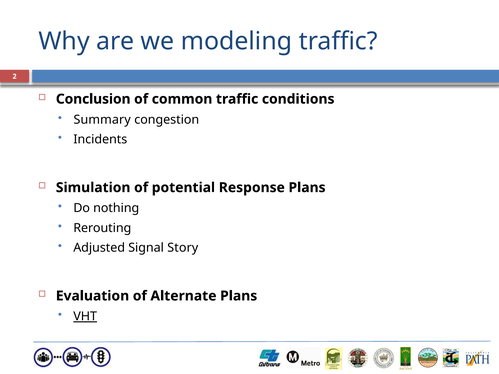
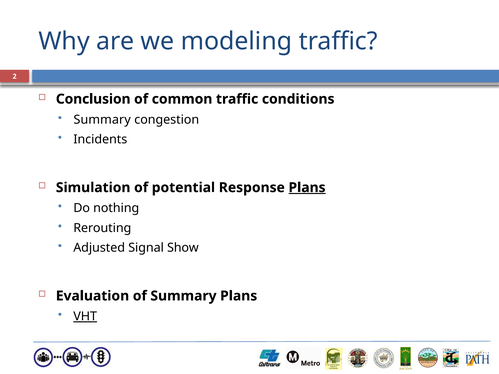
Plans underline: none -> present (307, 188)
Story: Story -> Show (183, 248)
of Alternate: Alternate -> Summary (183, 296)
